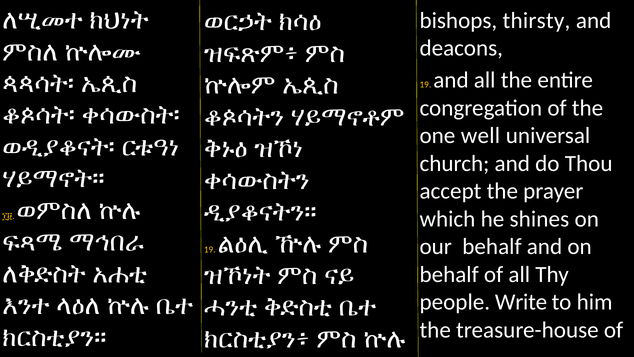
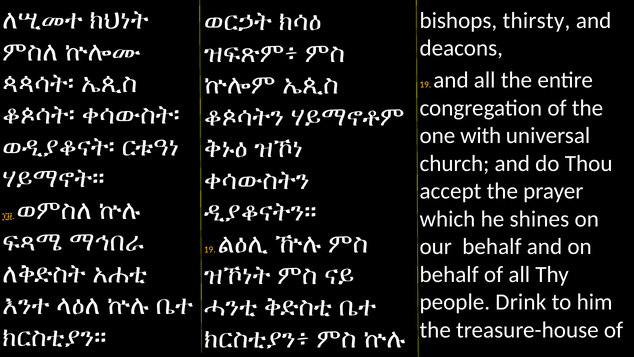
well: well -> with (481, 136)
Write: Write -> Drink (521, 302)
